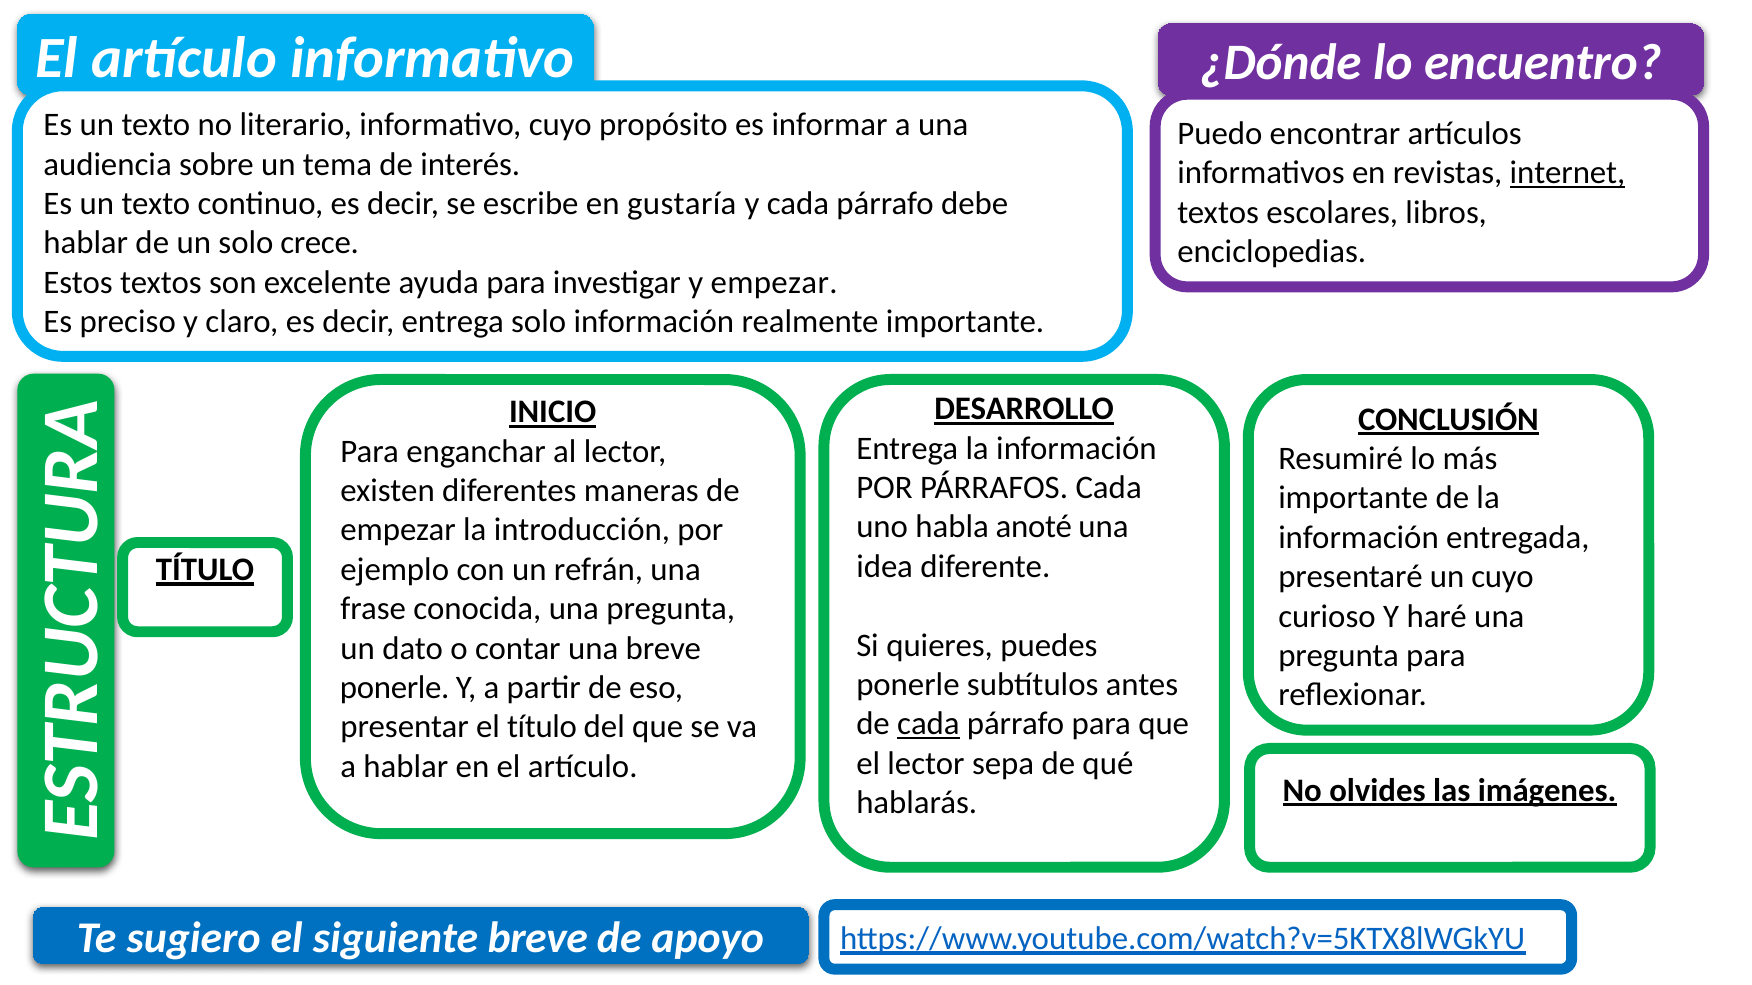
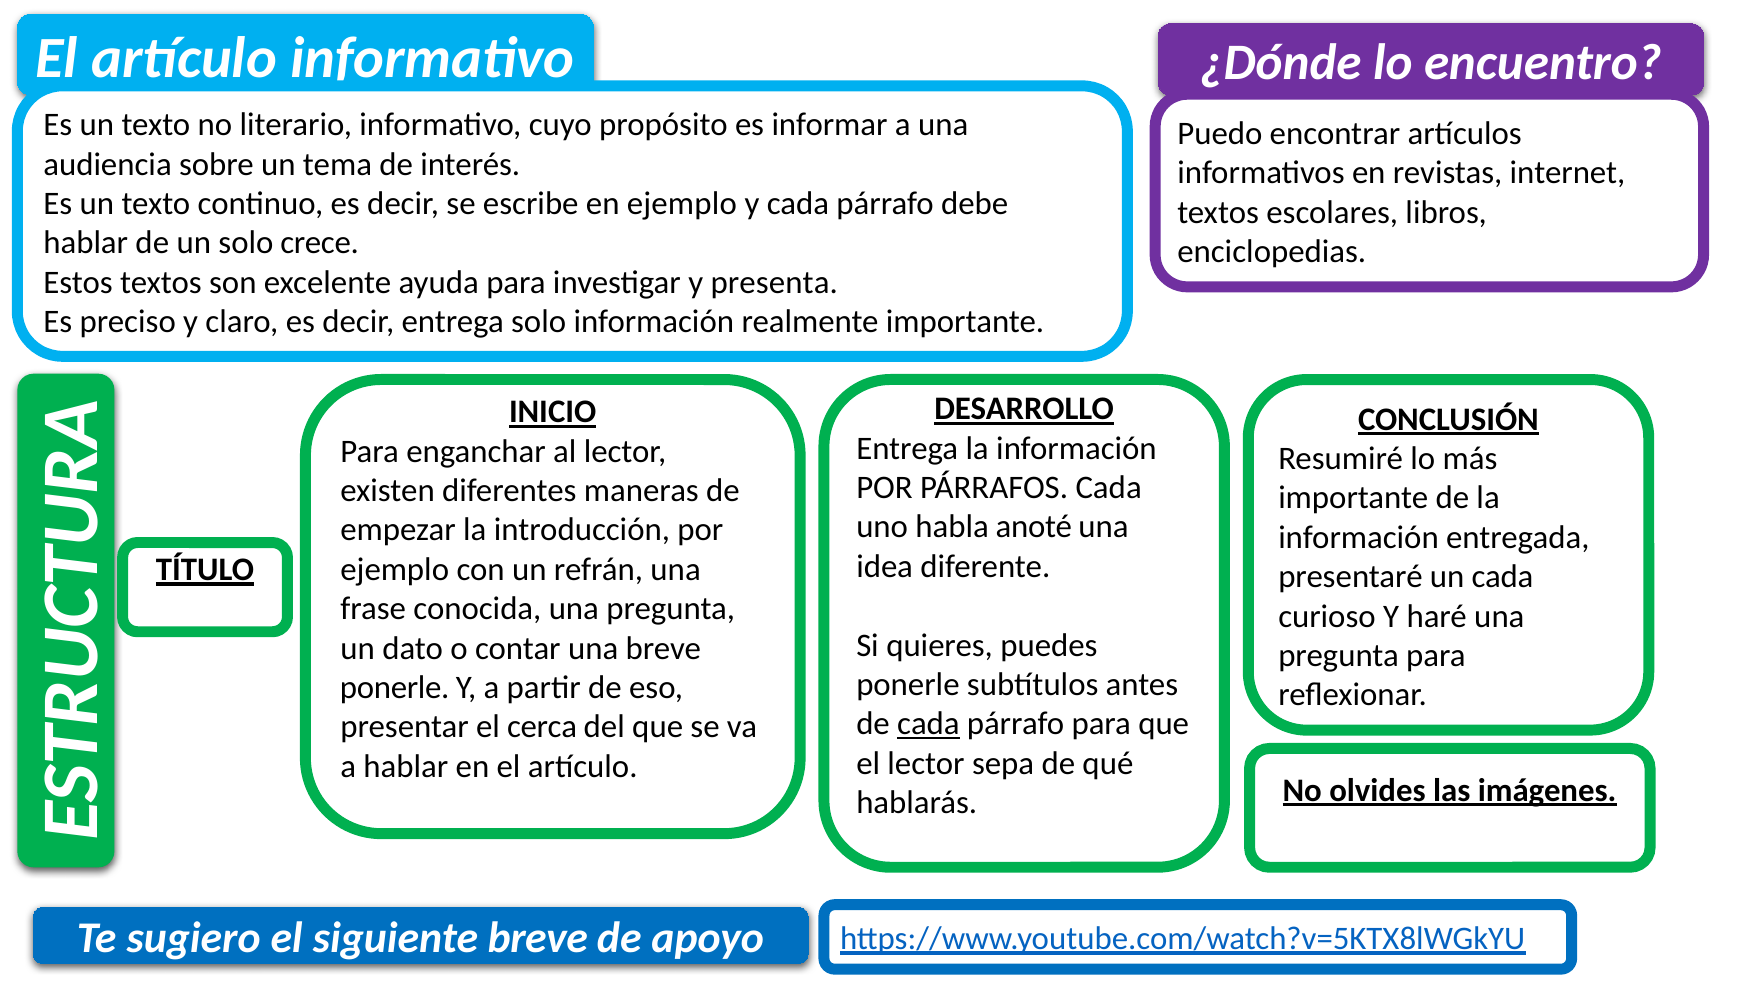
internet underline: present -> none (1568, 173)
en gustaría: gustaría -> ejemplo (682, 204)
y empezar: empezar -> presenta (774, 283)
un cuyo: cuyo -> cada (1502, 577)
el título: título -> cerca (542, 727)
